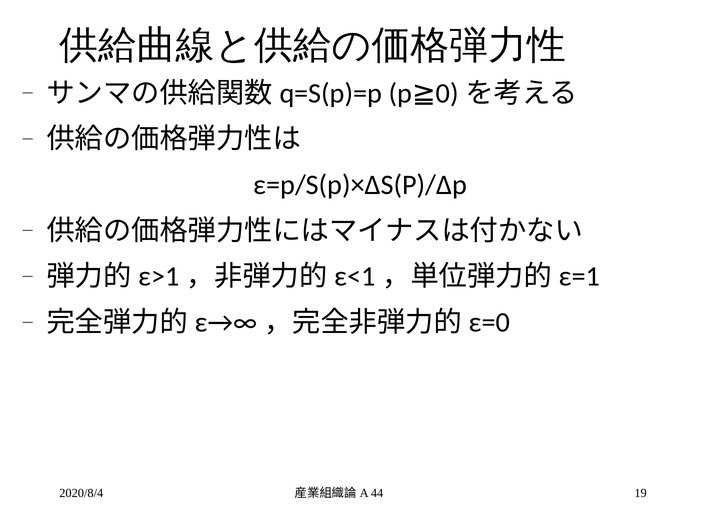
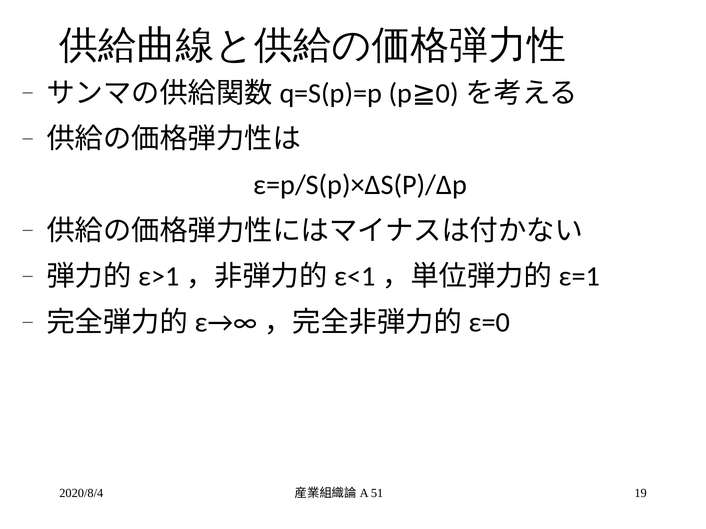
44: 44 -> 51 (377, 494)
